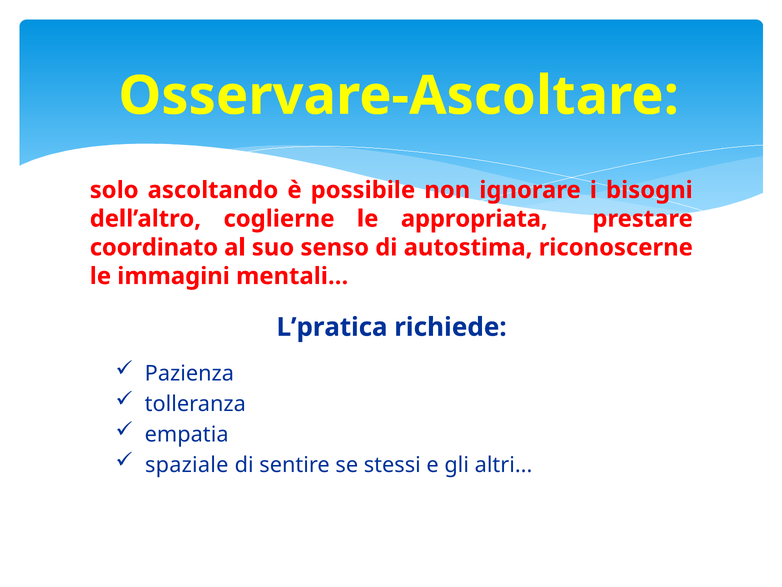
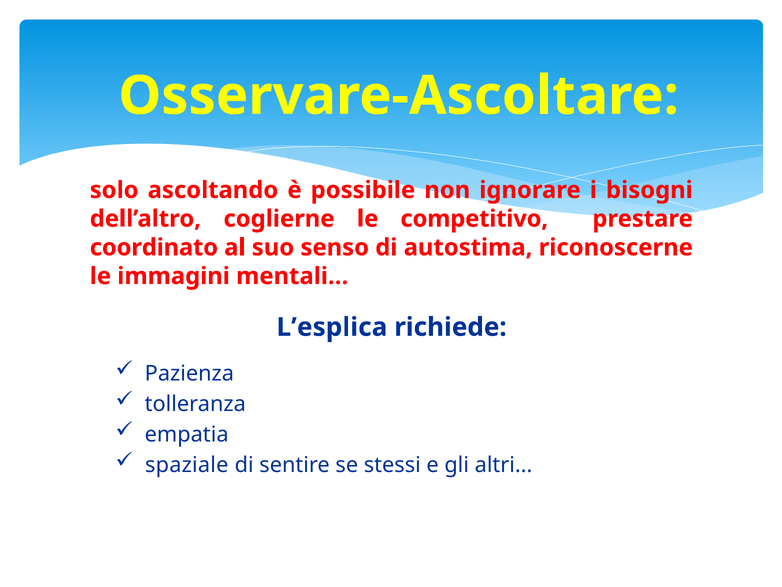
appropriata: appropriata -> competitivo (474, 219)
L’pratica: L’pratica -> L’esplica (332, 327)
